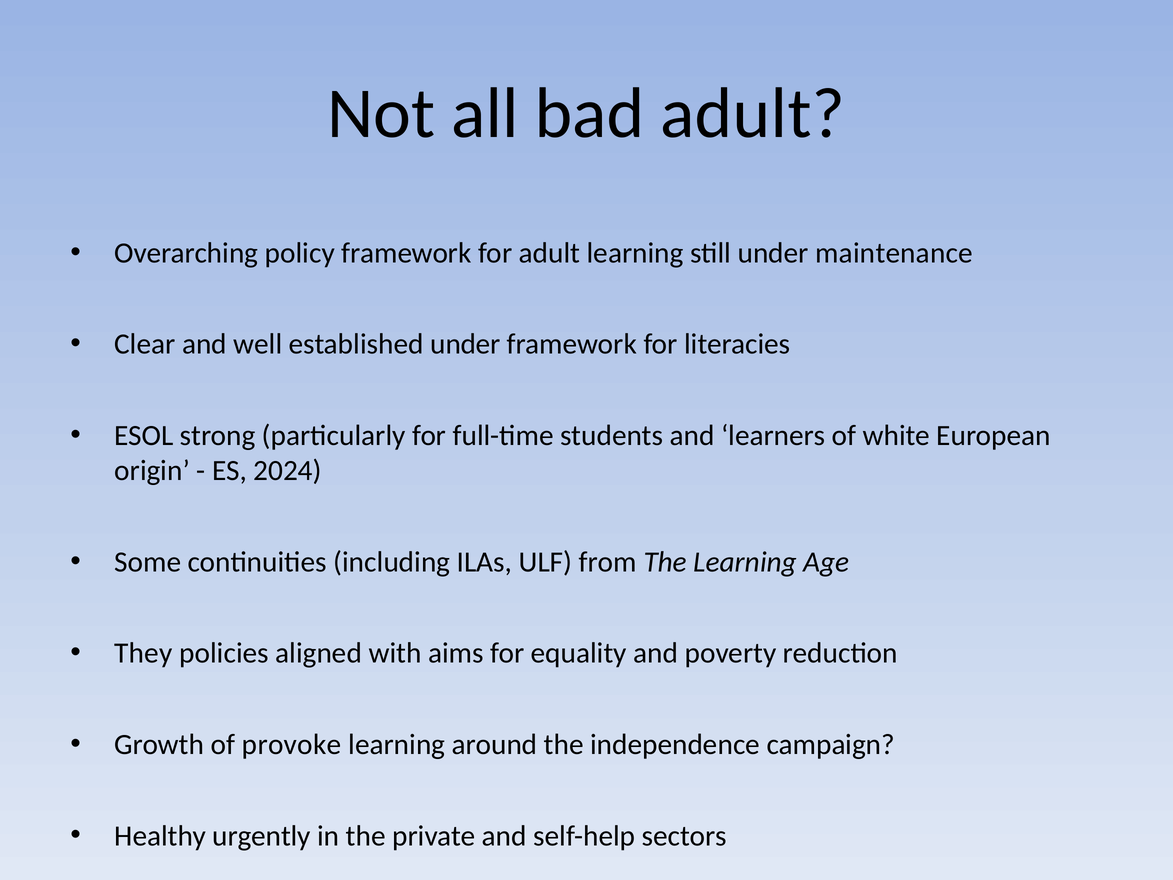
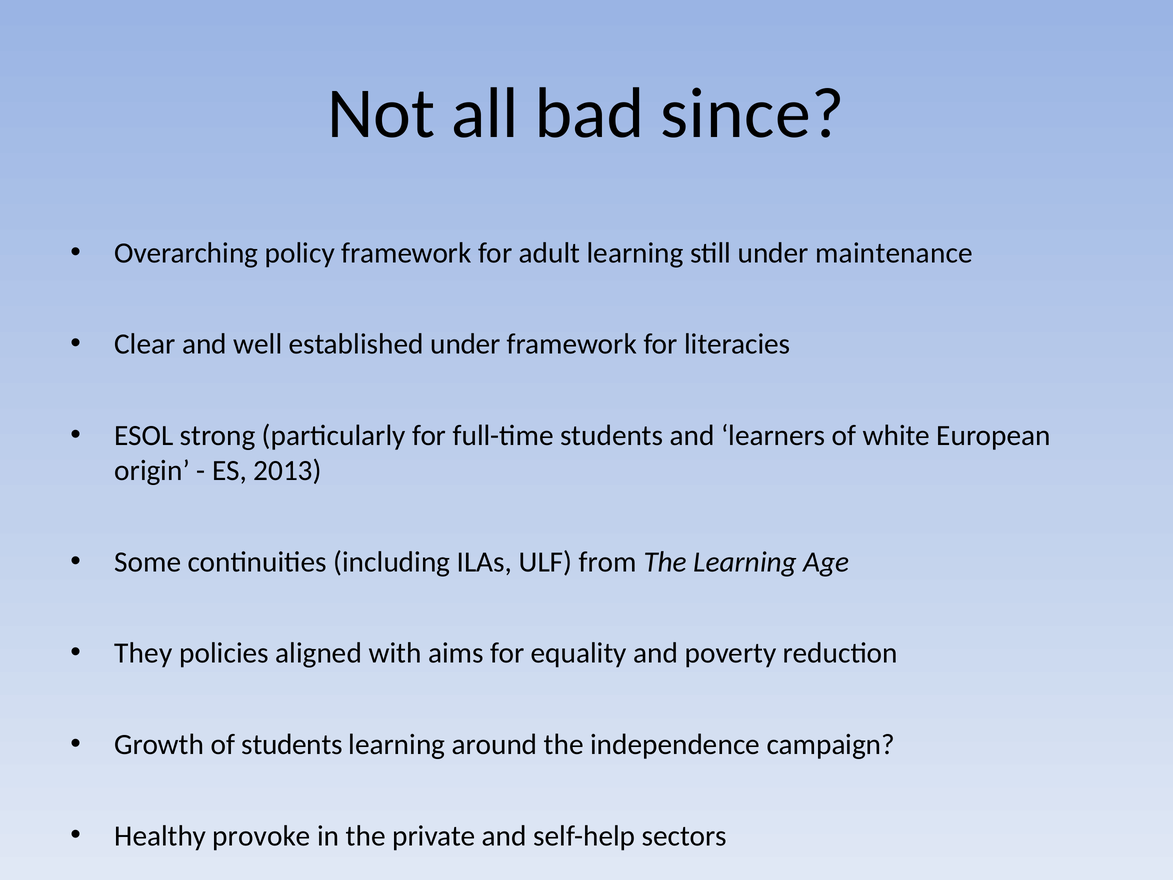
bad adult: adult -> since (752, 114)
2024: 2024 -> 2013 (288, 471)
of provoke: provoke -> students (292, 744)
urgently: urgently -> provoke (261, 836)
